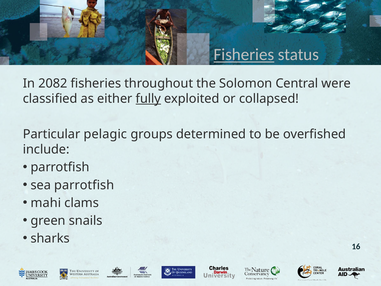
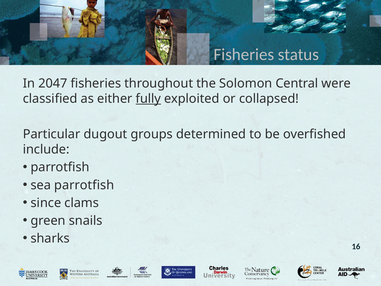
Fisheries underline: present -> none (244, 55)
2082: 2082 -> 2047 (53, 83)
pelagic: pelagic -> dugout (105, 134)
mahi: mahi -> since (46, 203)
